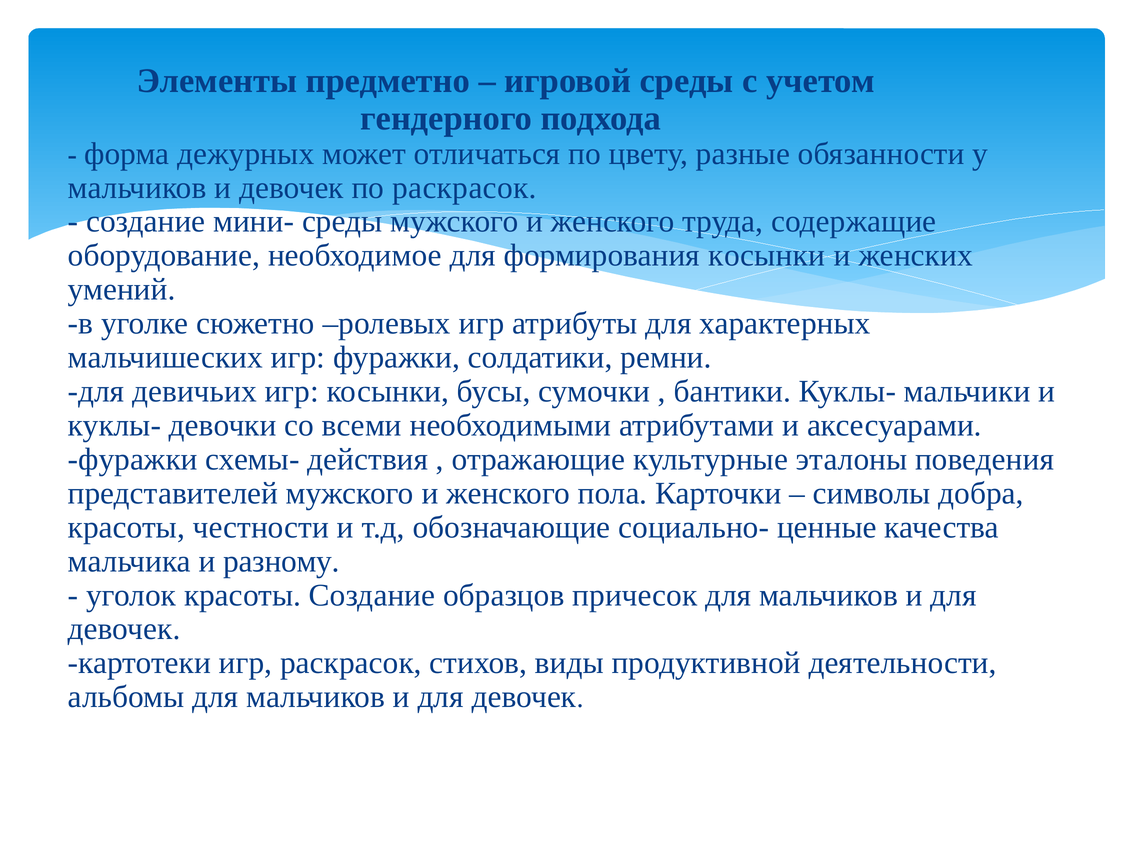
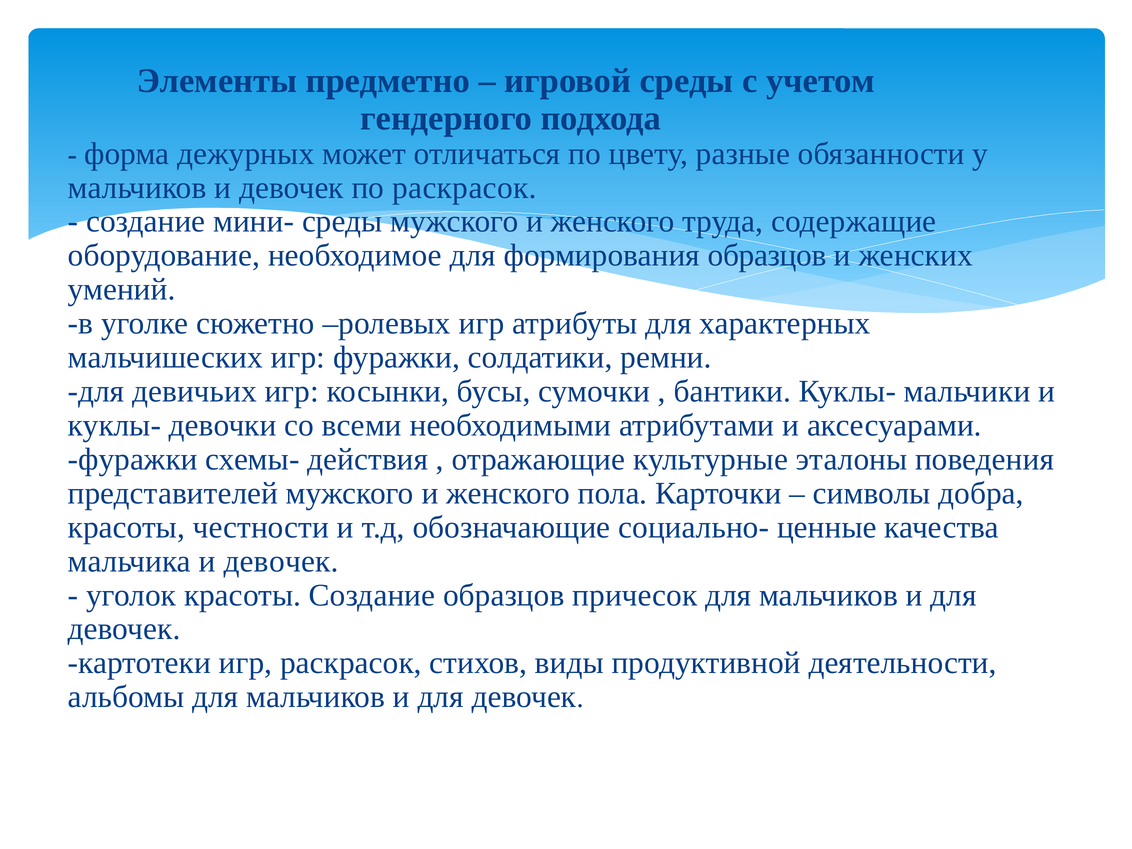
формирования косынки: косынки -> образцов (767, 256)
мальчика и разному: разному -> девочек (281, 561)
